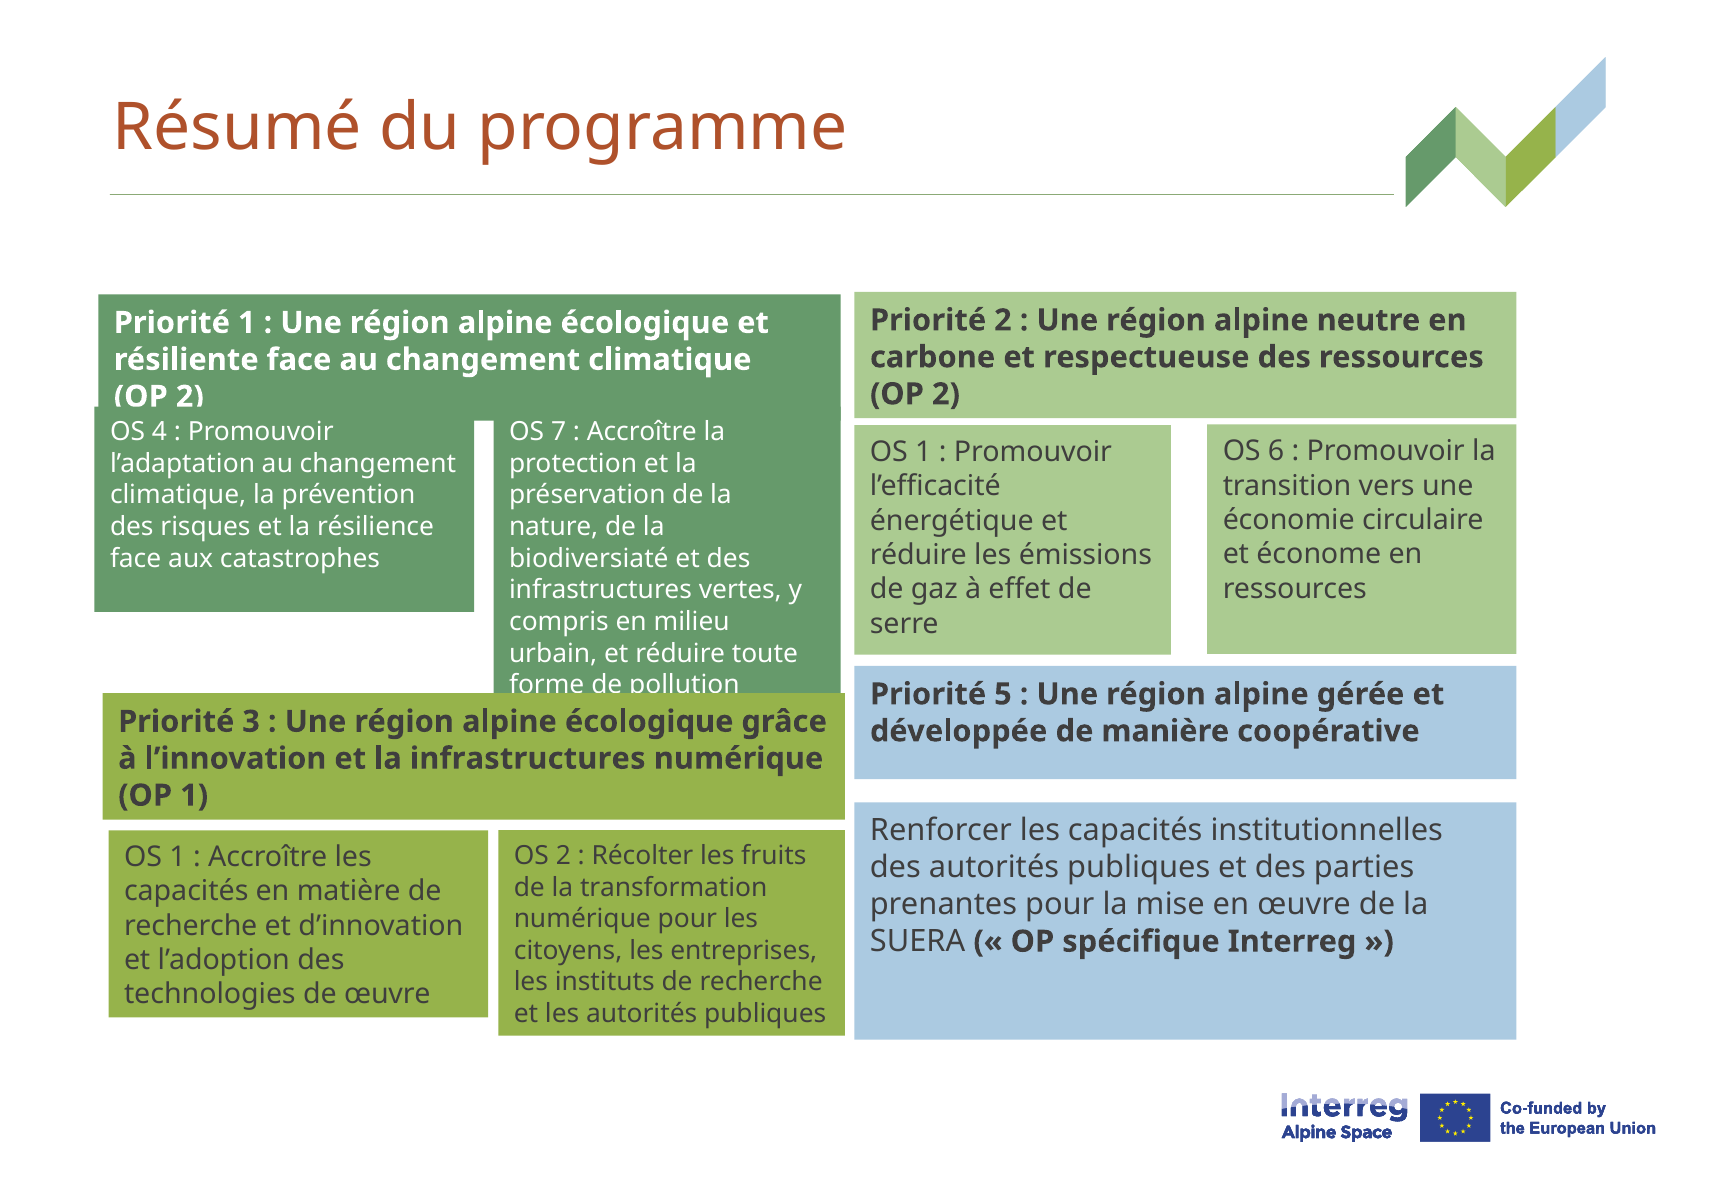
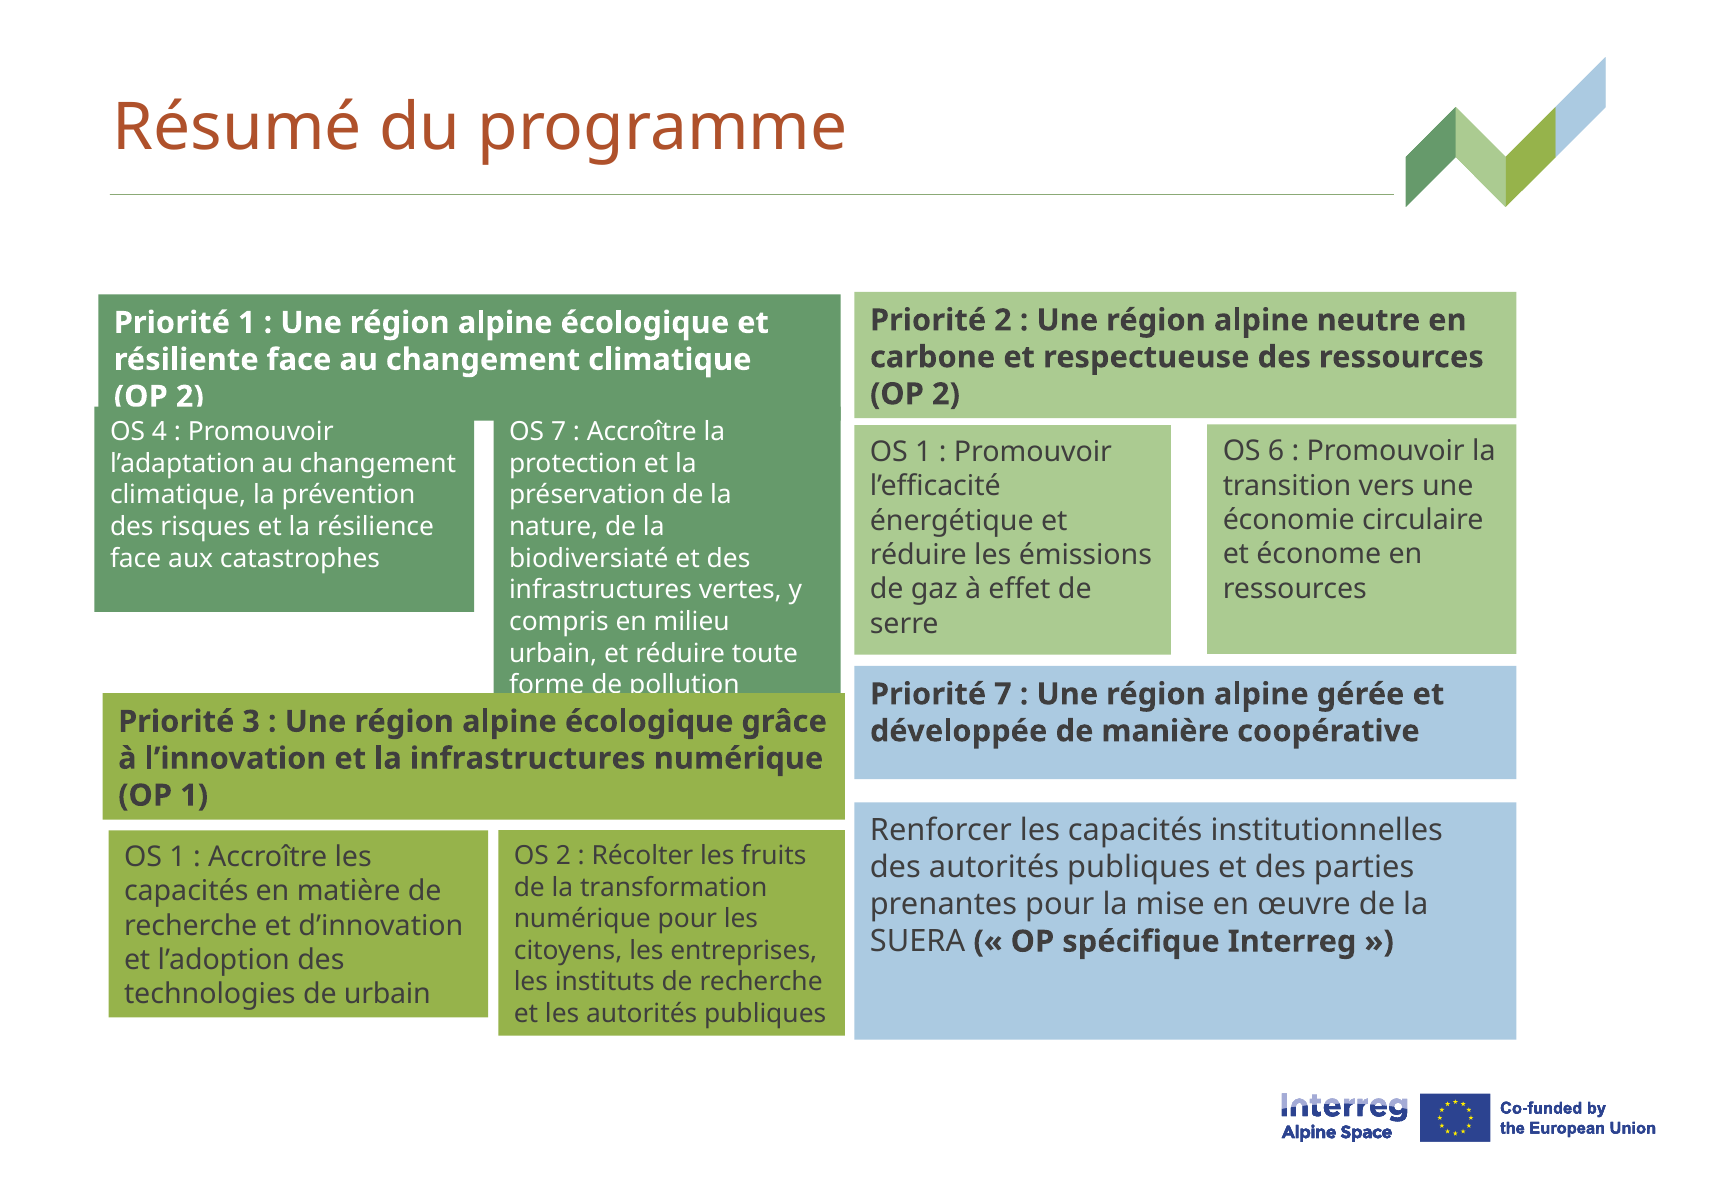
Priorité 5: 5 -> 7 (1003, 694)
de œuvre: œuvre -> urbain (387, 995)
